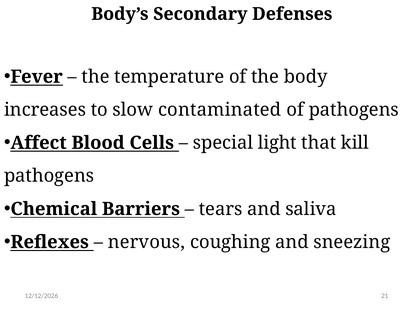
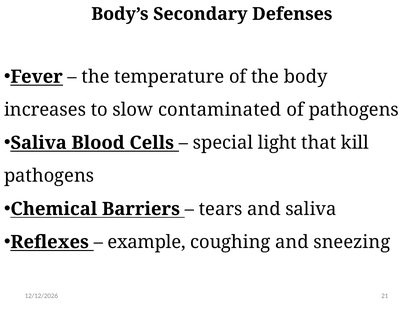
Affect: Affect -> Saliva (39, 143)
nervous: nervous -> example (147, 242)
